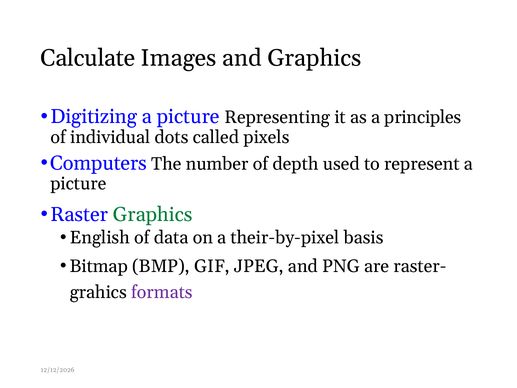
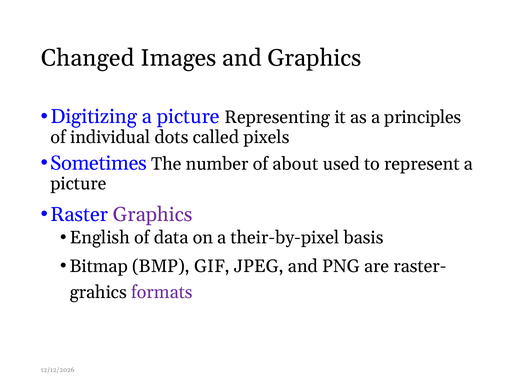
Calculate: Calculate -> Changed (88, 58)
Computers: Computers -> Sometimes (99, 163)
depth: depth -> about (295, 164)
Graphics colour: green -> purple (153, 214)
